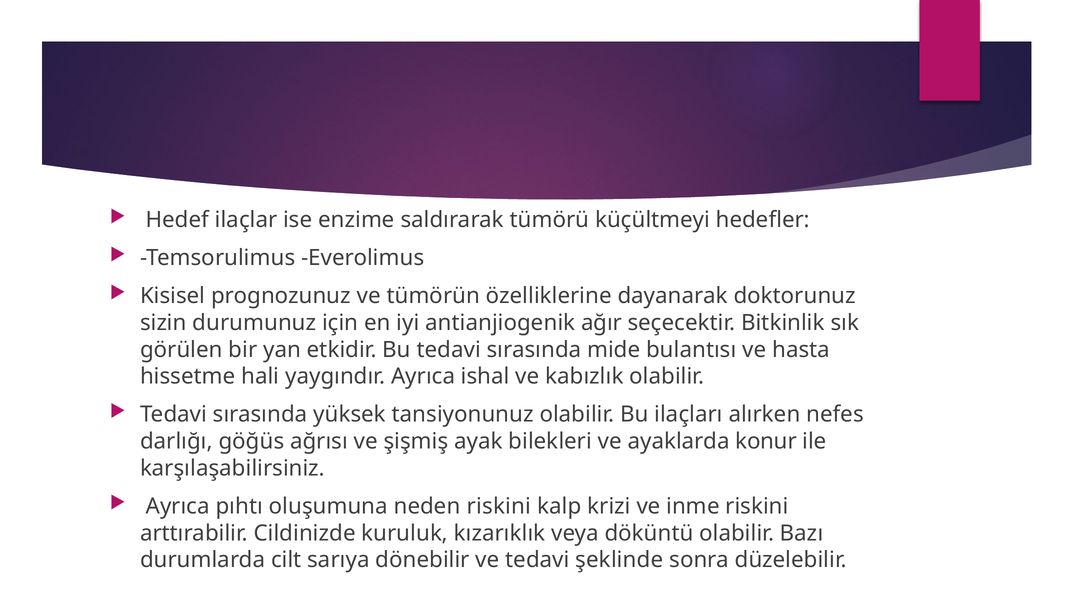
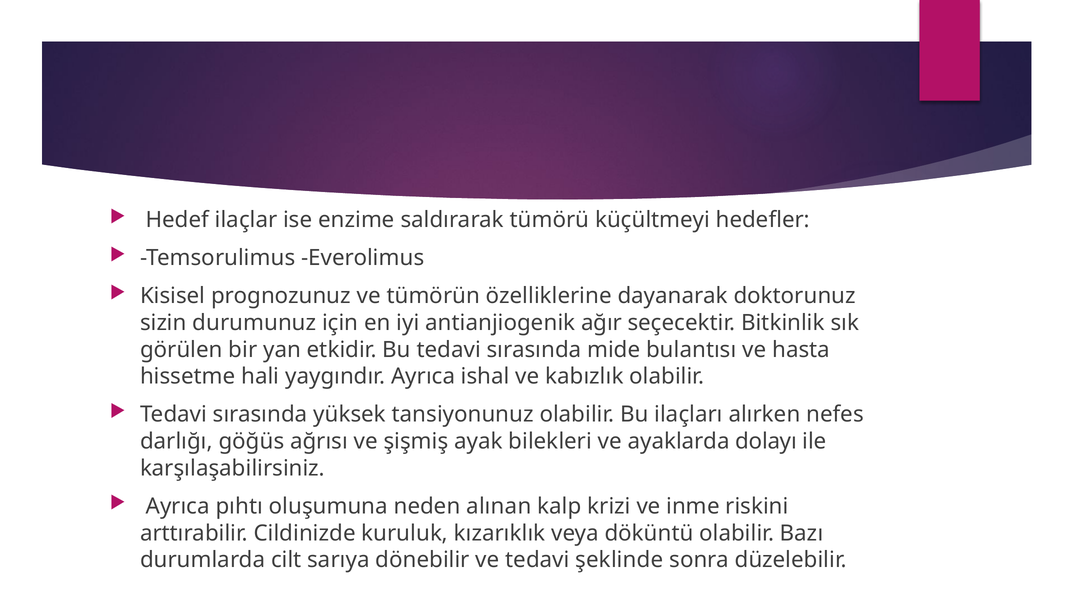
konur: konur -> dolayı (766, 442)
neden riskini: riskini -> alınan (499, 506)
